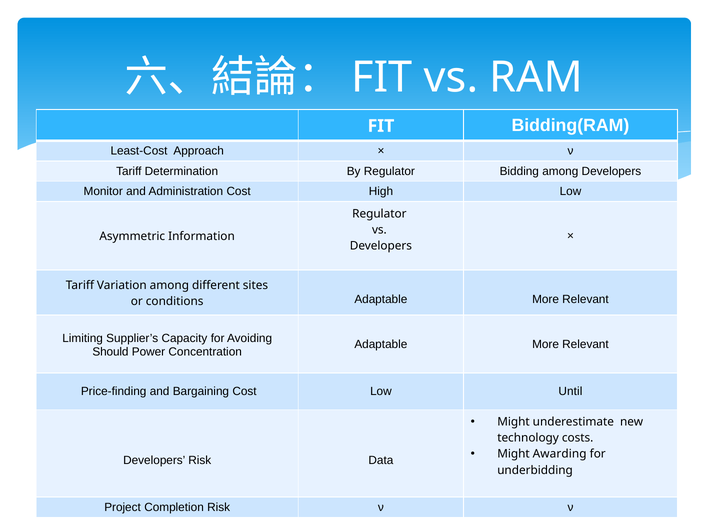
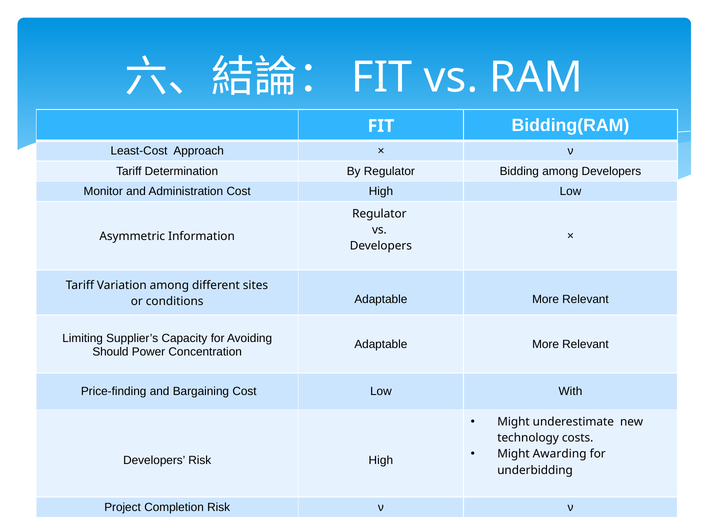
Until: Until -> With (570, 392)
Risk Data: Data -> High (381, 460)
